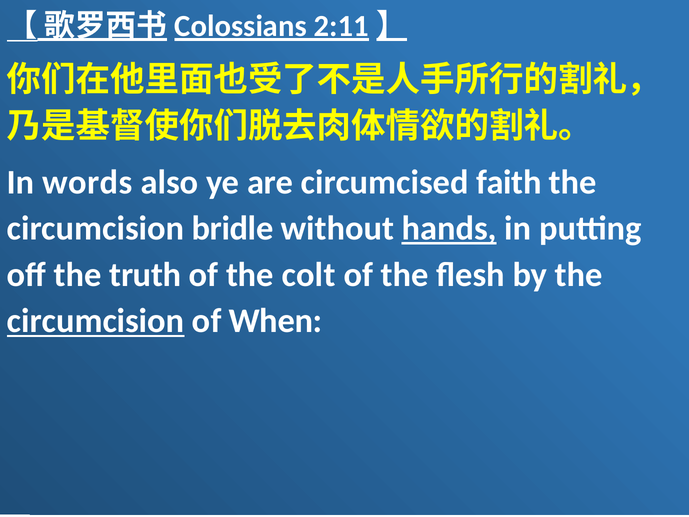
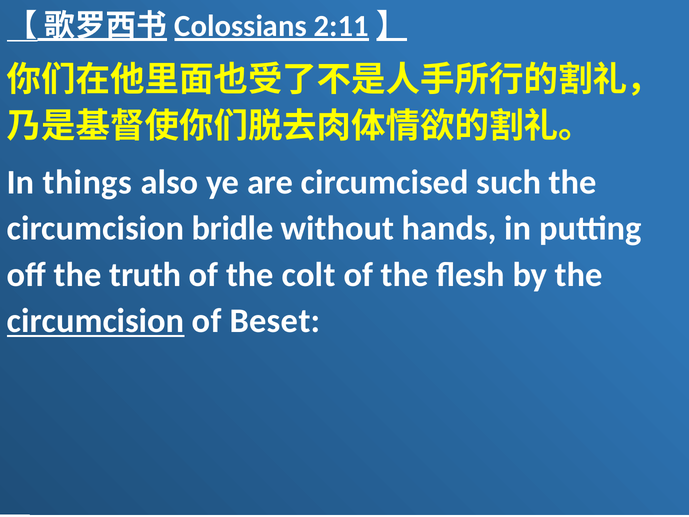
words: words -> things (87, 182)
faith: faith -> such (509, 182)
hands underline: present -> none (449, 228)
When: When -> Beset (275, 321)
